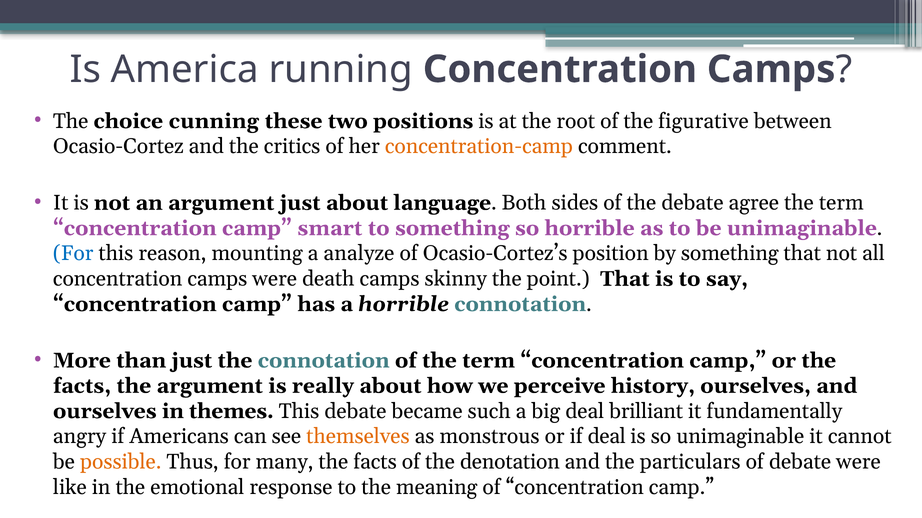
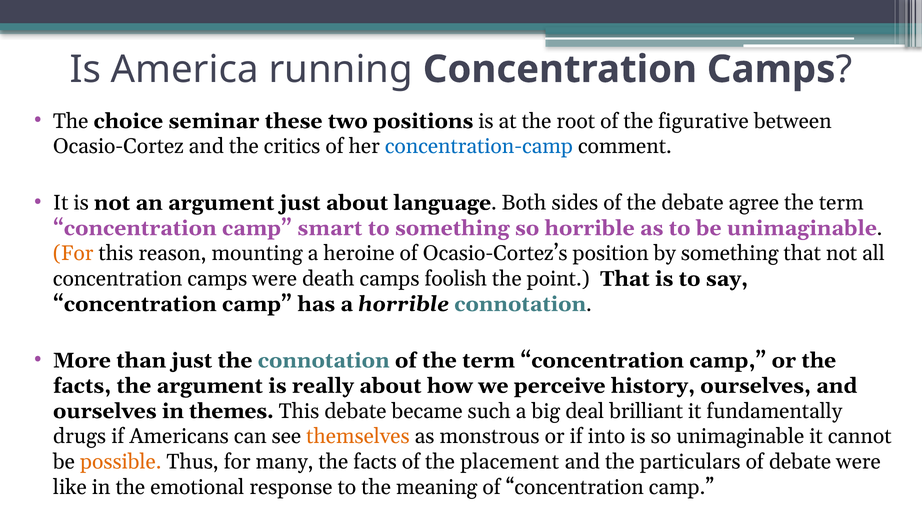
cunning: cunning -> seminar (214, 121)
concentration-camp colour: orange -> blue (479, 147)
For colour: blue -> orange (73, 254)
analyze: analyze -> heroine (359, 254)
skinny: skinny -> foolish (456, 279)
angry: angry -> drugs (80, 437)
if deal: deal -> into (607, 437)
denotation: denotation -> placement (510, 462)
